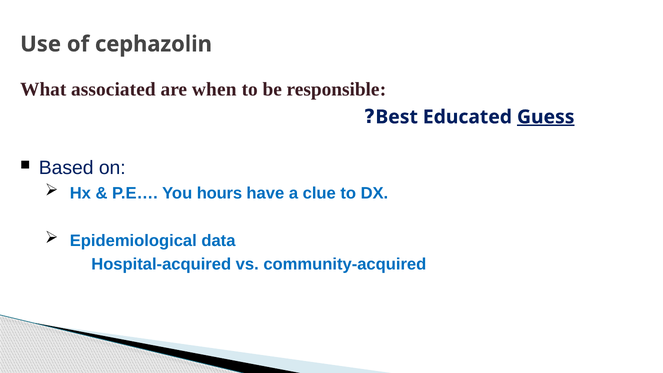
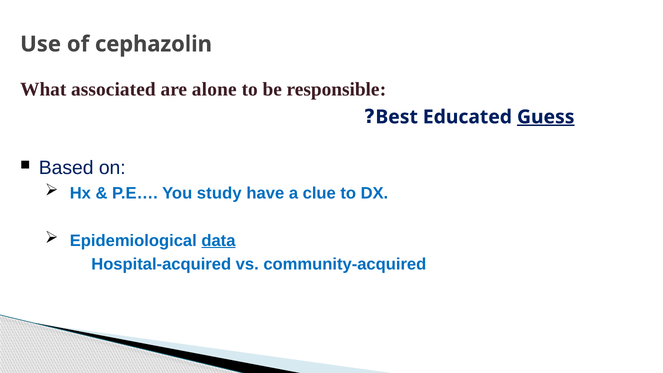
when: when -> alone (214, 89)
hours: hours -> study (219, 193)
data underline: none -> present (218, 241)
